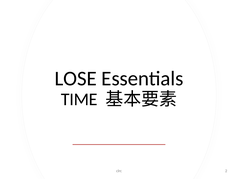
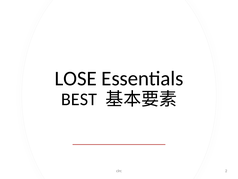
TIME: TIME -> BEST (79, 99)
